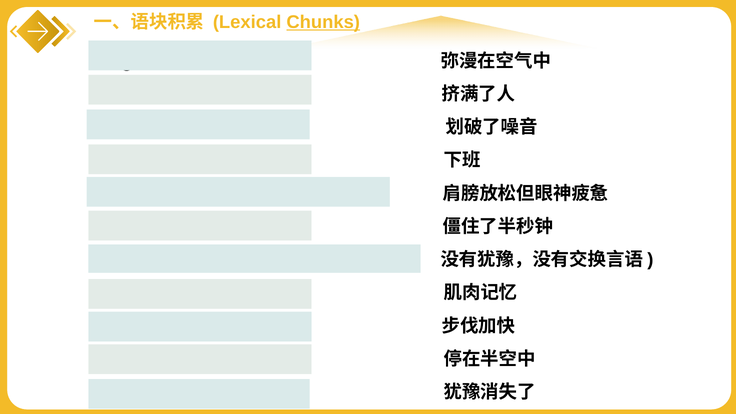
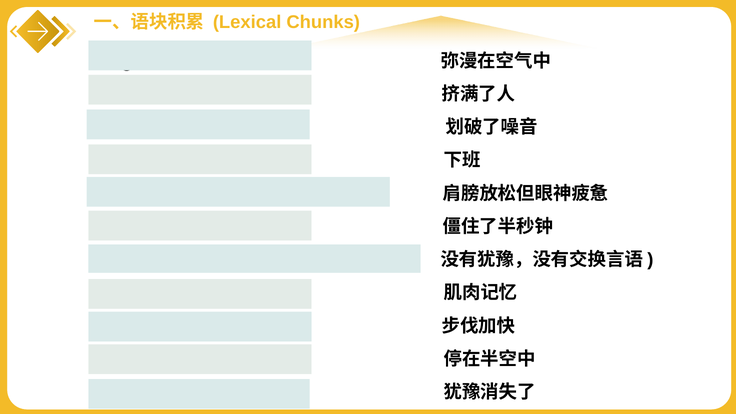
Chunks underline: present -> none (323, 22)
